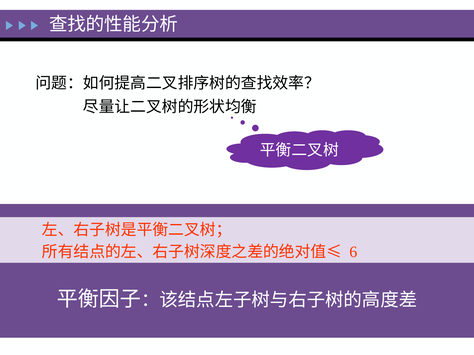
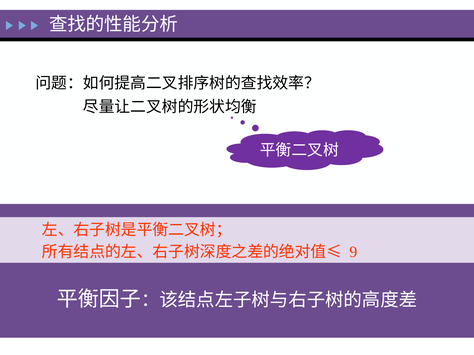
6: 6 -> 9 (353, 252)
